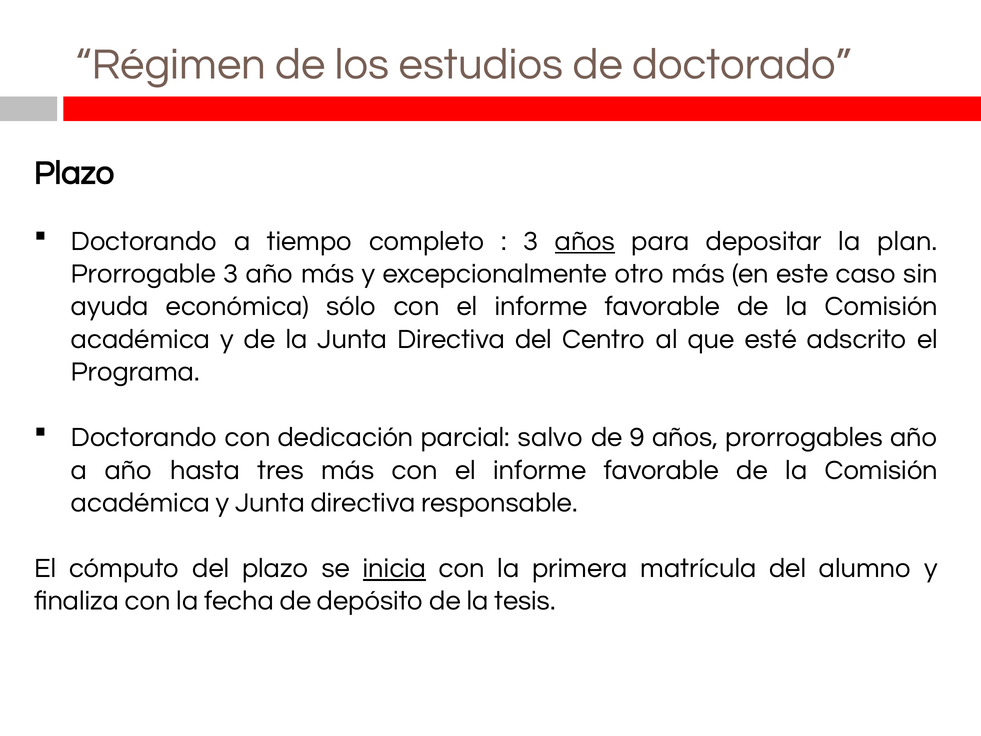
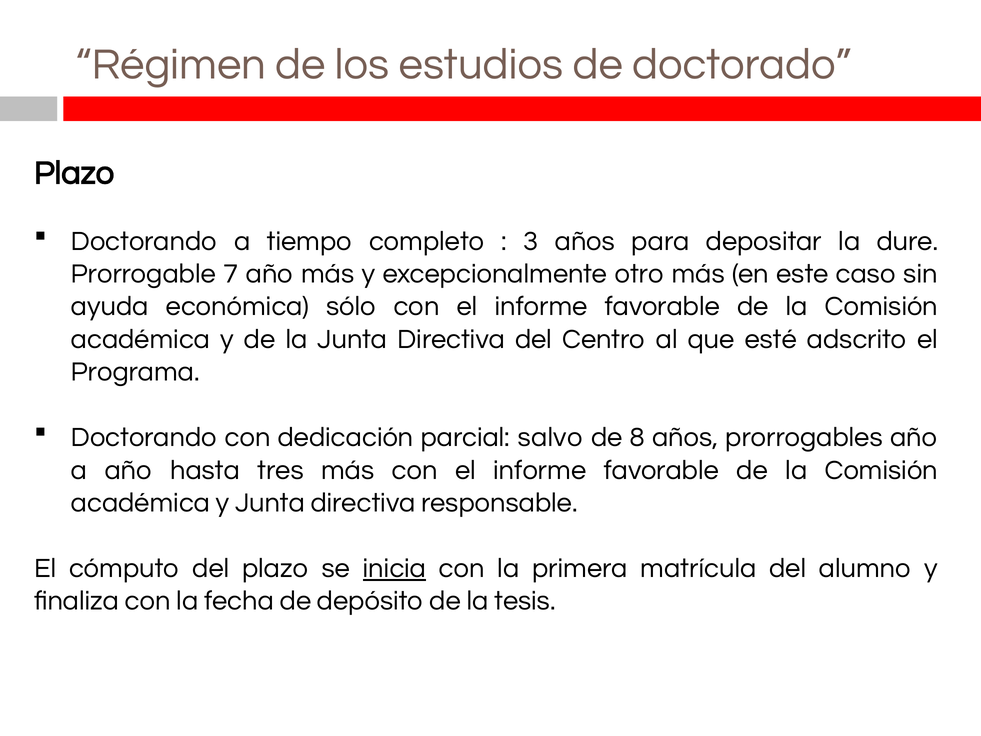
años underline: present -> none (585, 241)
plan: plan -> dure (907, 241)
Prorrogable 3: 3 -> 7 (231, 274)
9: 9 -> 8 (637, 437)
